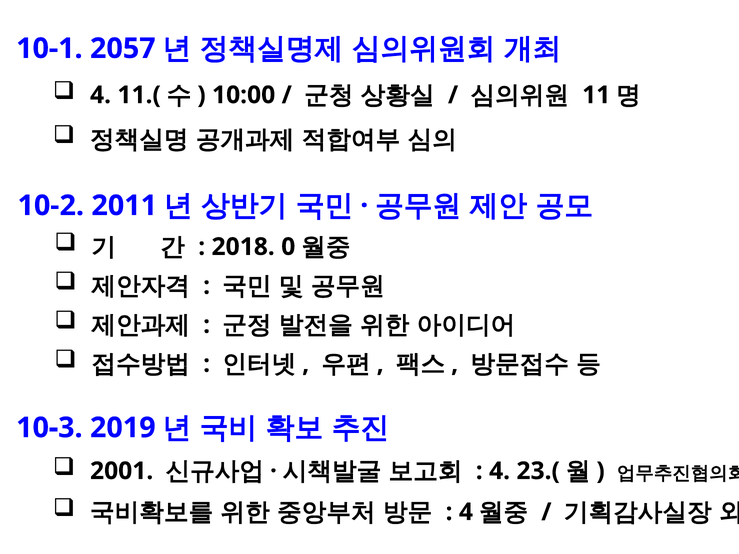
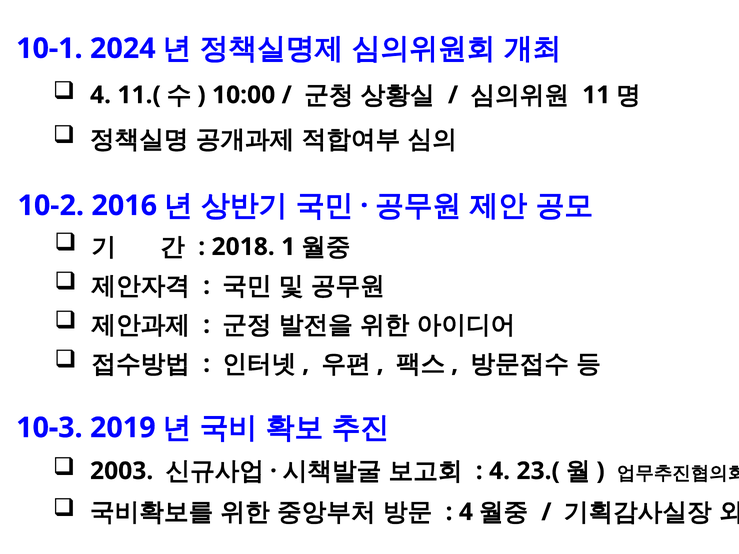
2057: 2057 -> 2024 (123, 49)
2011: 2011 -> 2016 (124, 206)
0: 0 -> 1 (288, 247)
2001: 2001 -> 2003 (122, 471)
